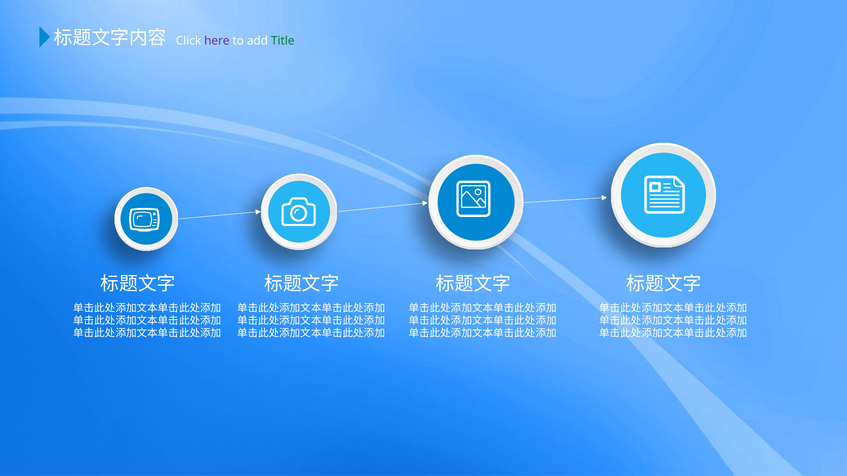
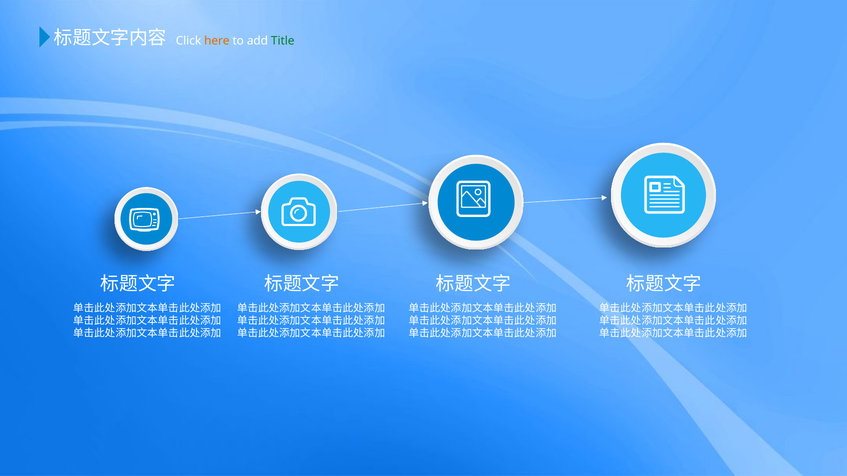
here colour: purple -> orange (217, 41)
